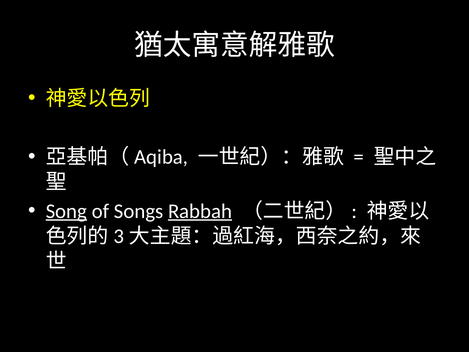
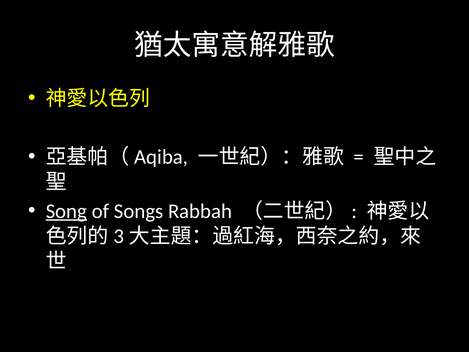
Rabbah underline: present -> none (200, 211)
